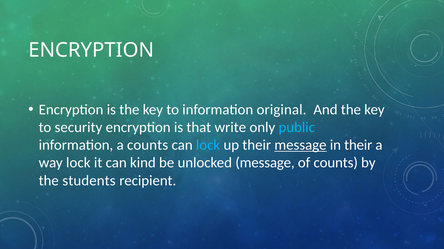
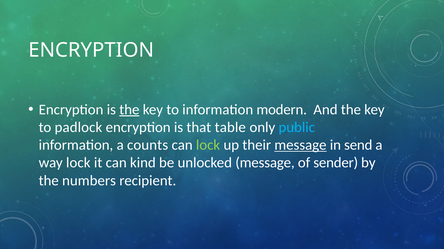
the underline: none -> present (129, 110)
original: original -> modern (282, 110)
security: security -> padlock (78, 128)
write: write -> table (230, 128)
lock colour: light blue -> light green (208, 145)
in their: their -> send (358, 145)
of counts: counts -> sender (336, 163)
students: students -> numbers (89, 181)
